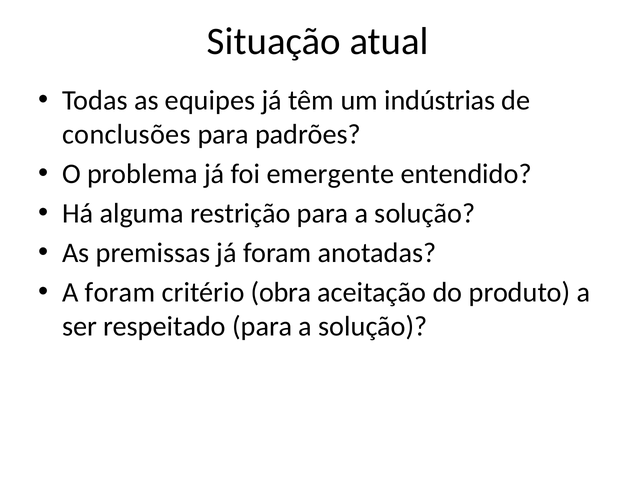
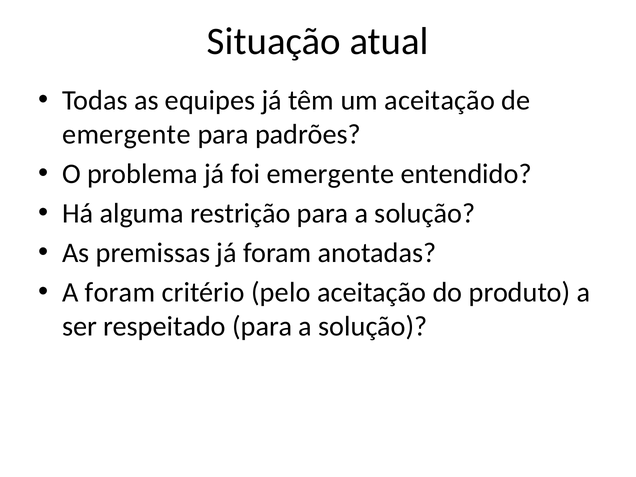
um indústrias: indústrias -> aceitação (440, 100)
conclusões: conclusões -> emergente (126, 134)
obra: obra -> pelo (281, 293)
